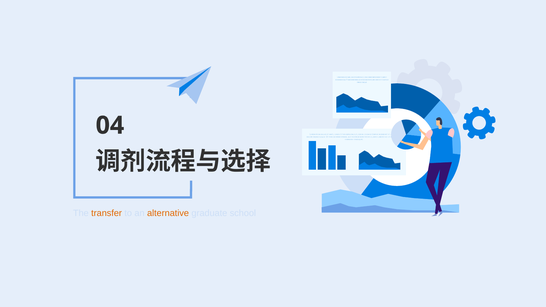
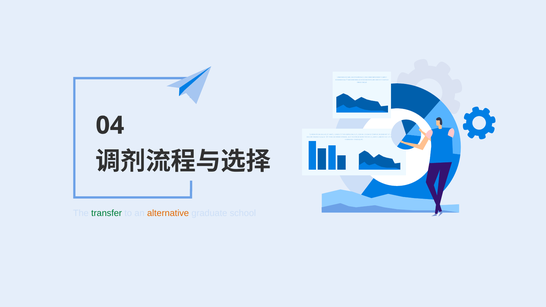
transfer colour: orange -> green (107, 213)
